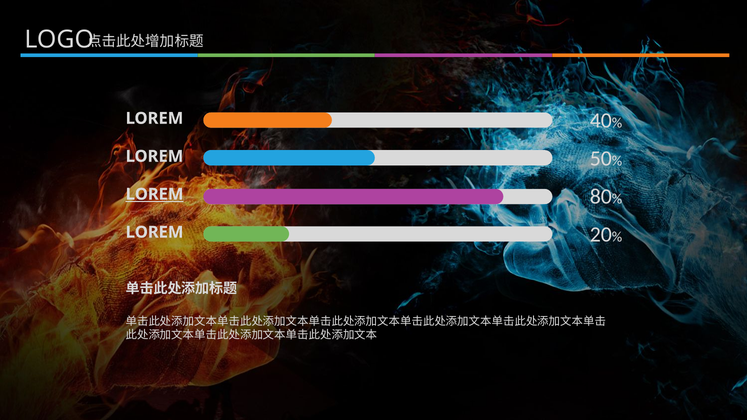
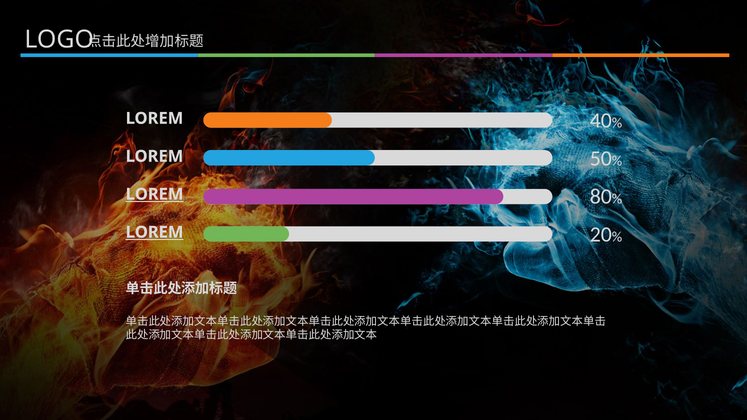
LOREM underline: none -> present (155, 232)
